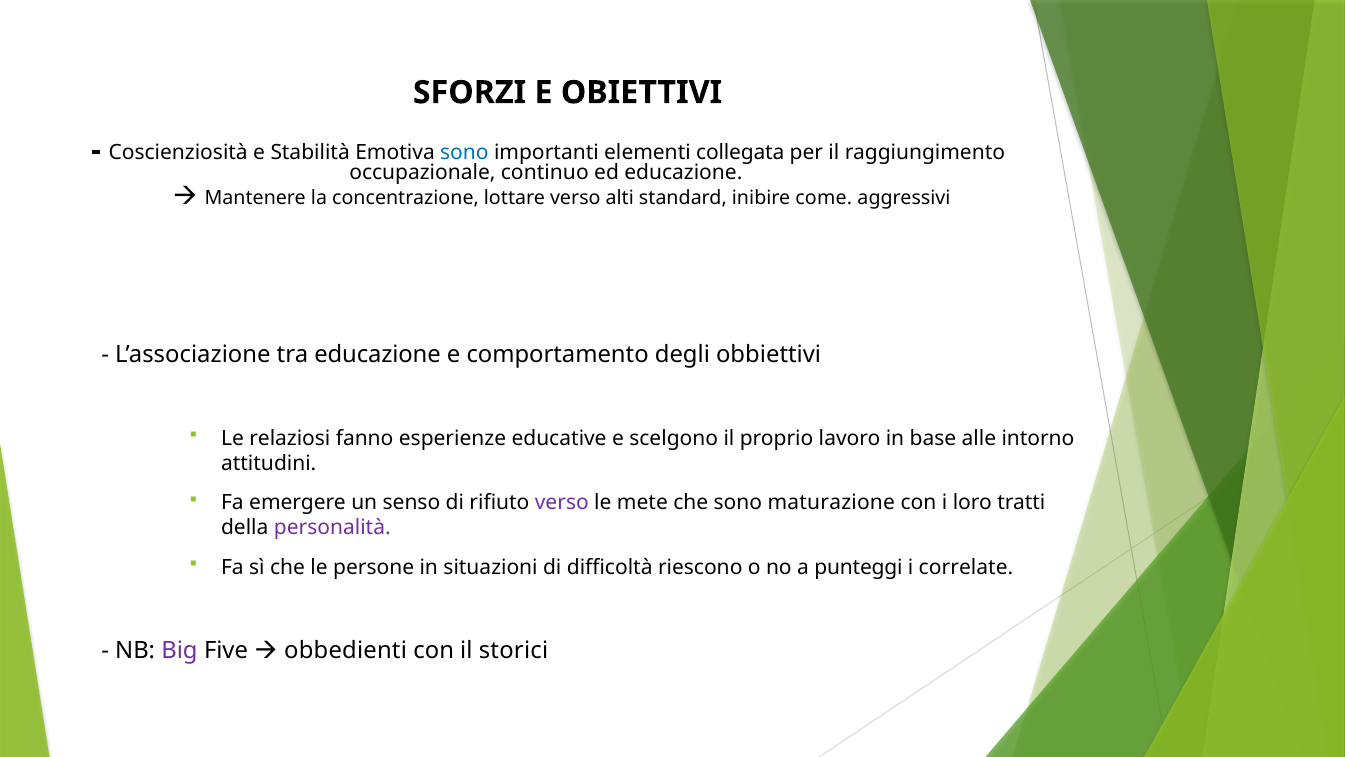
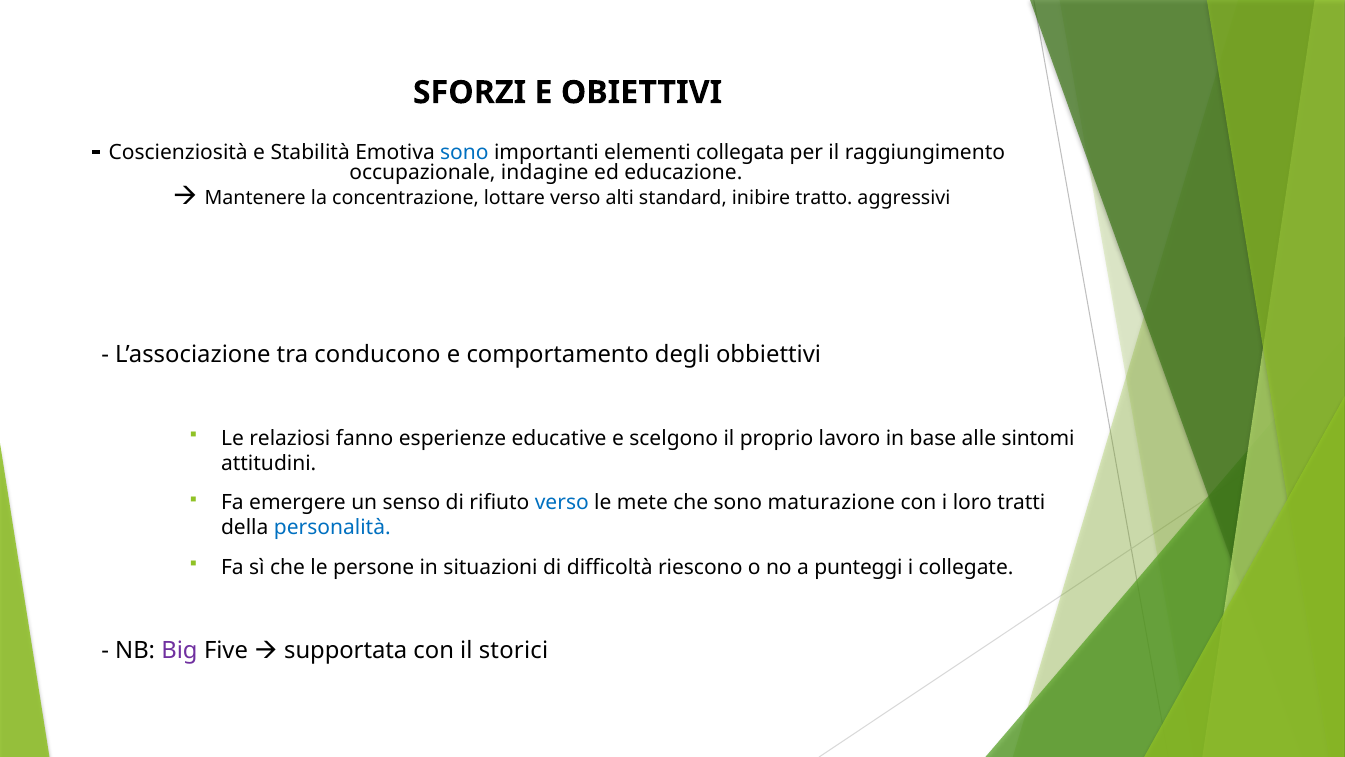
continuo: continuo -> indagine (545, 173)
come: come -> tratto (824, 198)
tra educazione: educazione -> conducono (377, 355)
intorno: intorno -> sintomi (1038, 438)
verso colour: purple -> blue (562, 502)
personalità colour: purple -> blue (332, 528)
correlate: correlate -> collegate (966, 567)
obbedienti: obbedienti -> supportata (346, 651)
